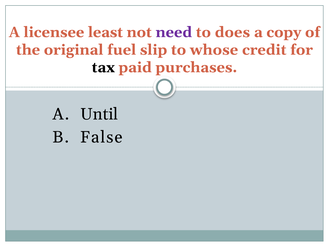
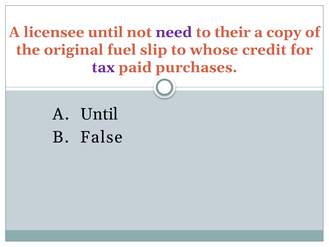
licensee least: least -> until (106, 32)
does: does -> their (233, 32)
tax colour: black -> purple (103, 67)
